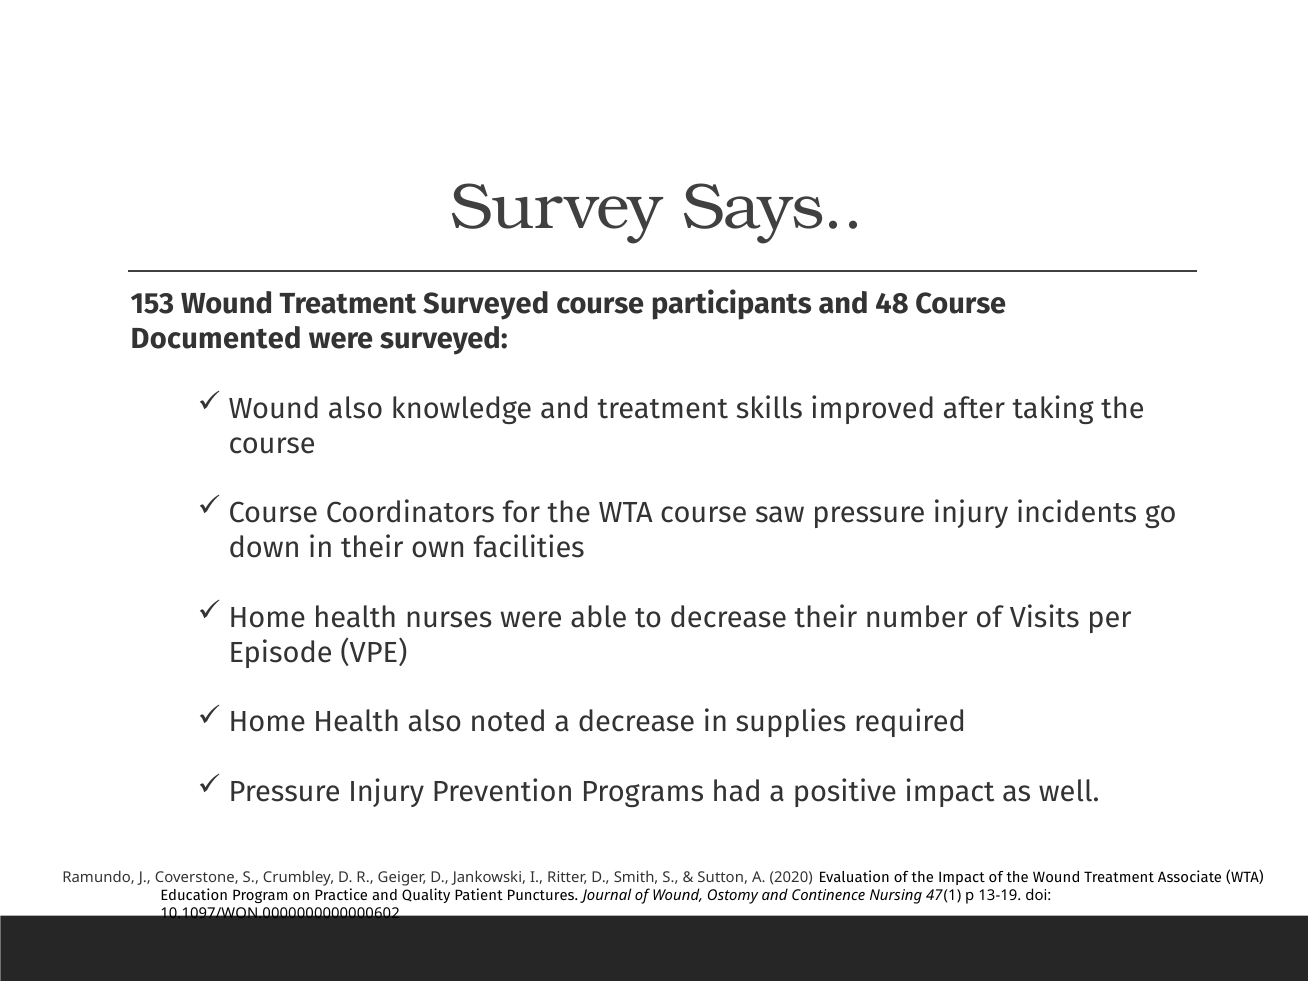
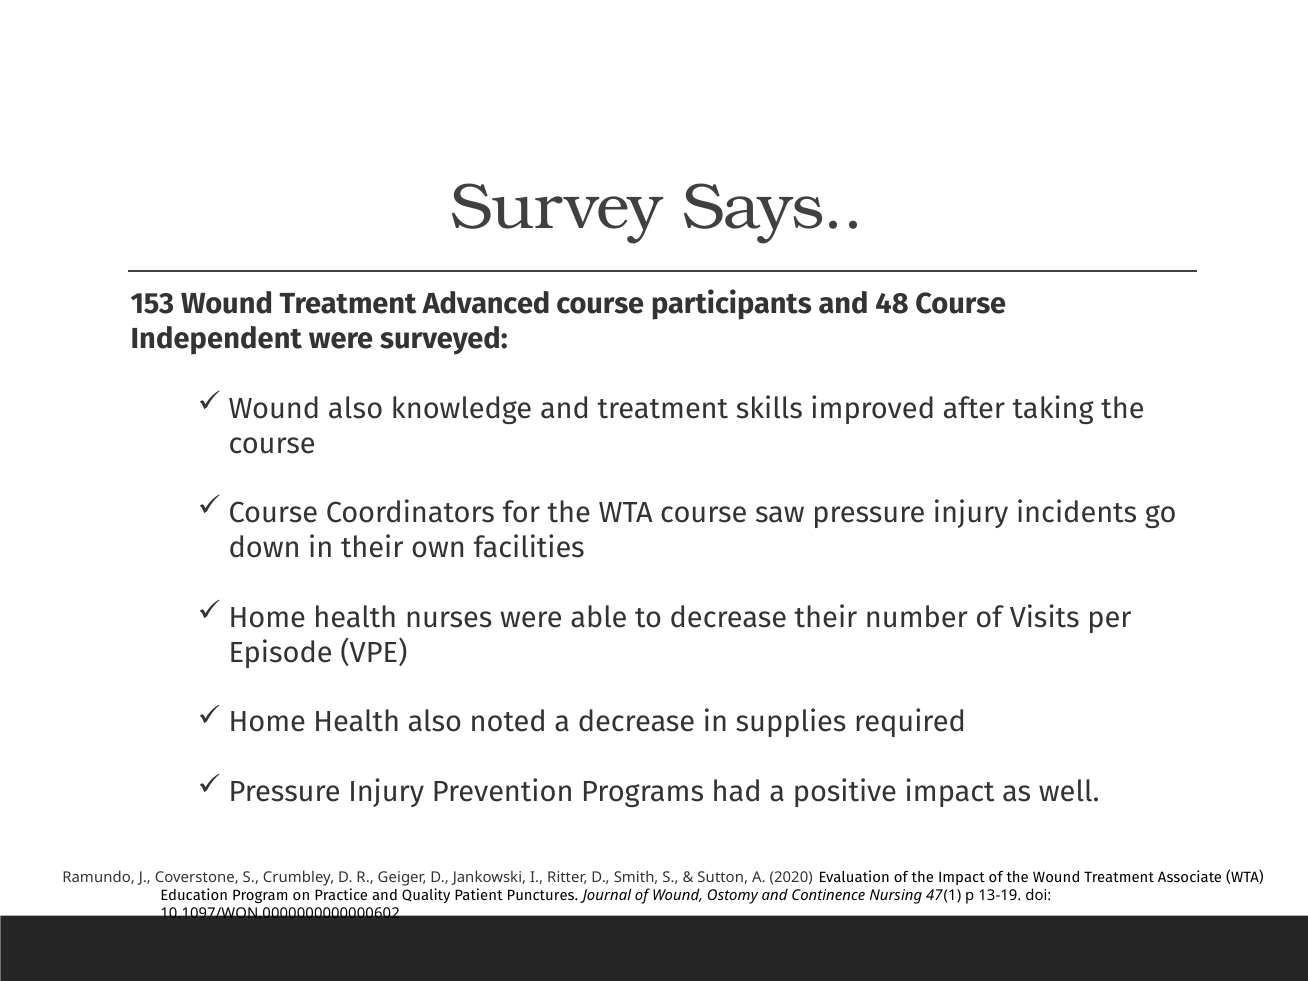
Treatment Surveyed: Surveyed -> Advanced (487, 304)
Documented: Documented -> Independent (216, 339)
